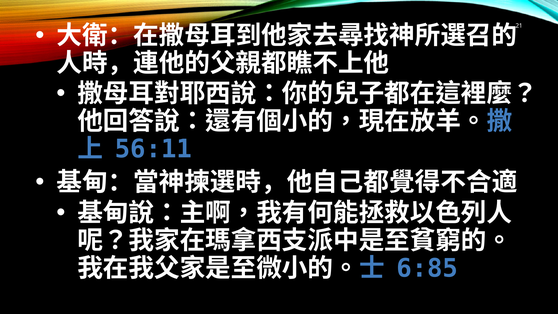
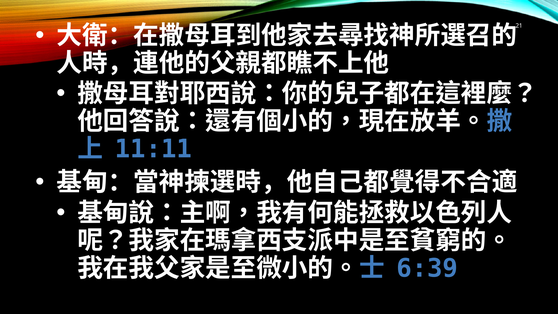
56:11: 56:11 -> 11:11 (153, 149)
6:85: 6:85 -> 6:39 (427, 268)
